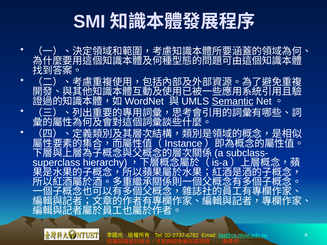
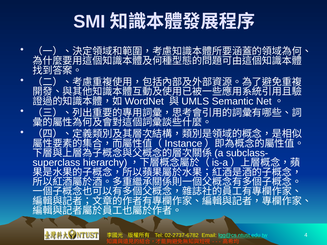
Semantic underline: present -> none (233, 101)
